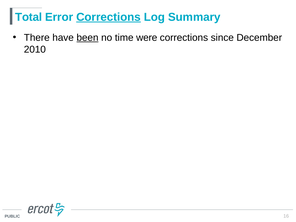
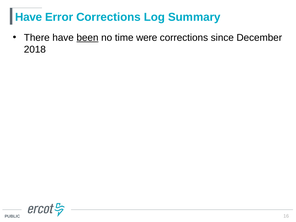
Total: Total -> Have (29, 17)
Corrections underline: present -> none (109, 17)
2010: 2010 -> 2018 (35, 50)
